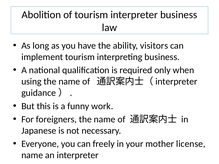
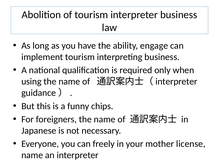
visitors: visitors -> engage (154, 46)
work: work -> chips (102, 106)
